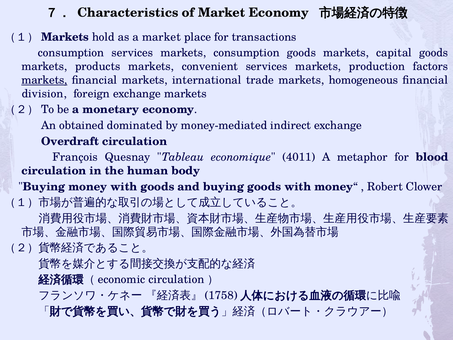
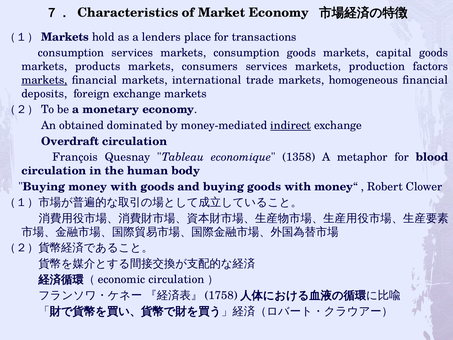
a market: market -> lenders (161, 37)
convenient: convenient -> consumers (210, 66)
division: division -> deposits (44, 94)
indirect underline: none -> present (291, 125)
4011: 4011 -> 1358 (299, 157)
